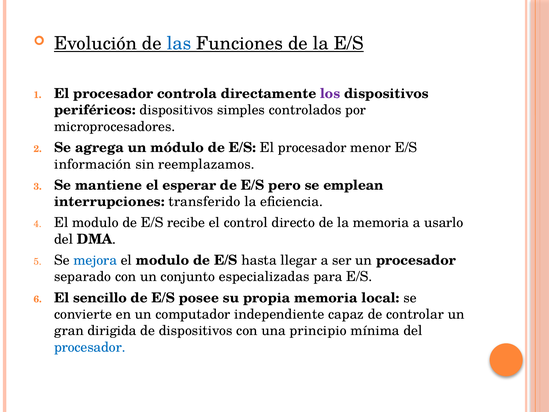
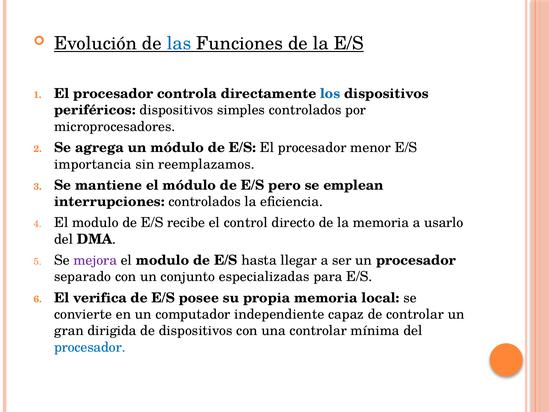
los colour: purple -> blue (330, 94)
información: información -> importancia (93, 164)
el esperar: esperar -> módulo (189, 185)
interrupciones transferido: transferido -> controlados (205, 202)
mejora colour: blue -> purple (95, 260)
sencillo: sencillo -> verifica (100, 298)
una principio: principio -> controlar (318, 331)
